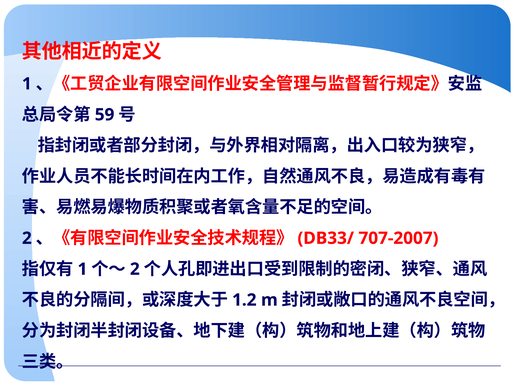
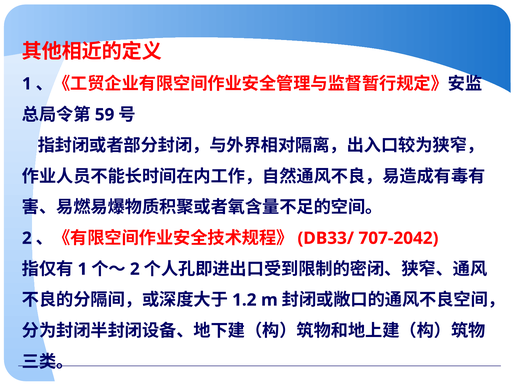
707-2007: 707-2007 -> 707-2042 (398, 238)
